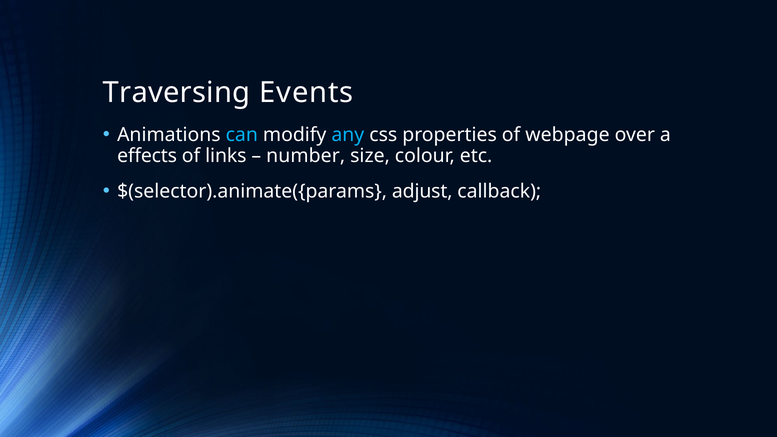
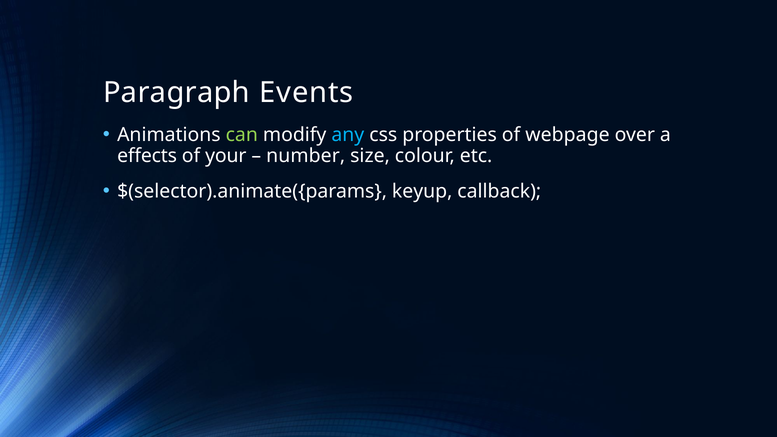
Traversing: Traversing -> Paragraph (176, 93)
can colour: light blue -> light green (242, 135)
links: links -> your (226, 156)
adjust: adjust -> keyup (422, 191)
